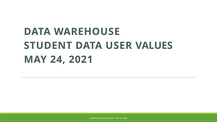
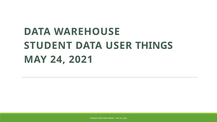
VALUES: VALUES -> THINGS (154, 46)
